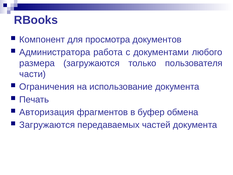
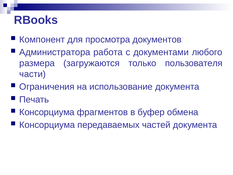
Авторизация: Авторизация -> Консорциума (47, 112)
Загружаются: Загружаются -> Консорциума (47, 125)
